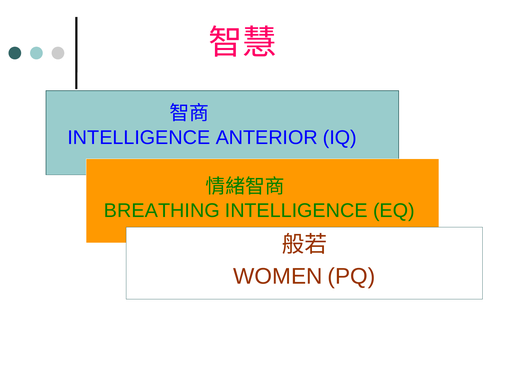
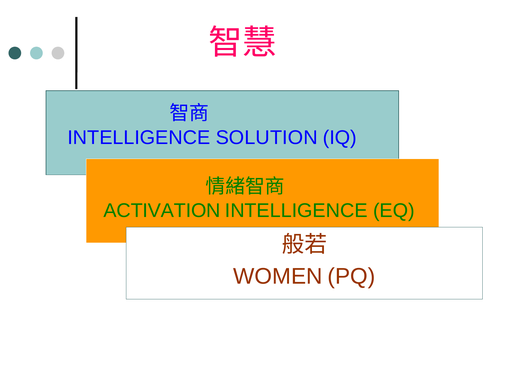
ANTERIOR: ANTERIOR -> SOLUTION (267, 138)
BREATHING: BREATHING -> ACTIVATION (162, 210)
